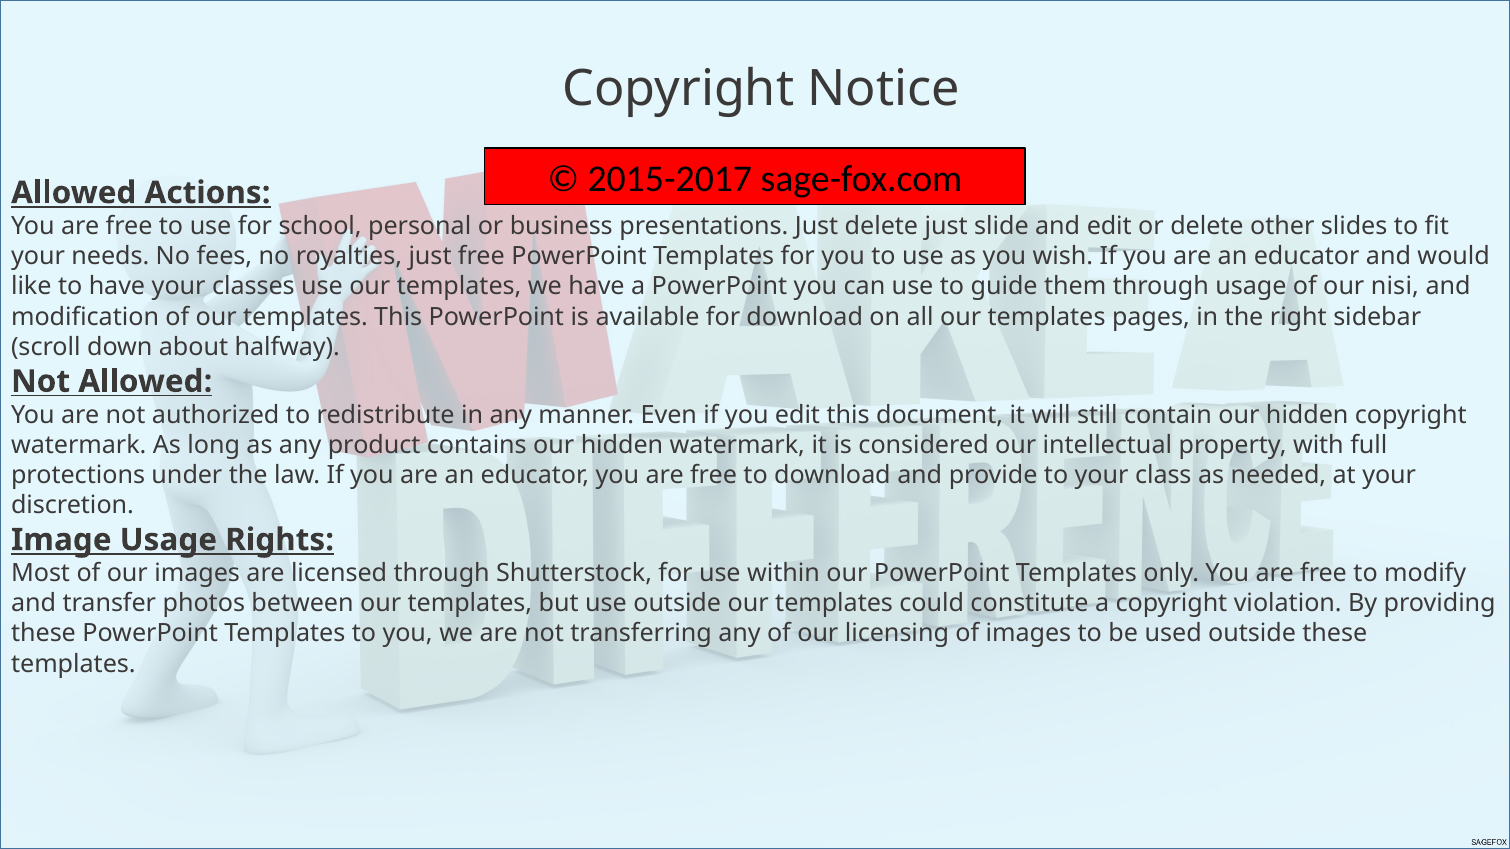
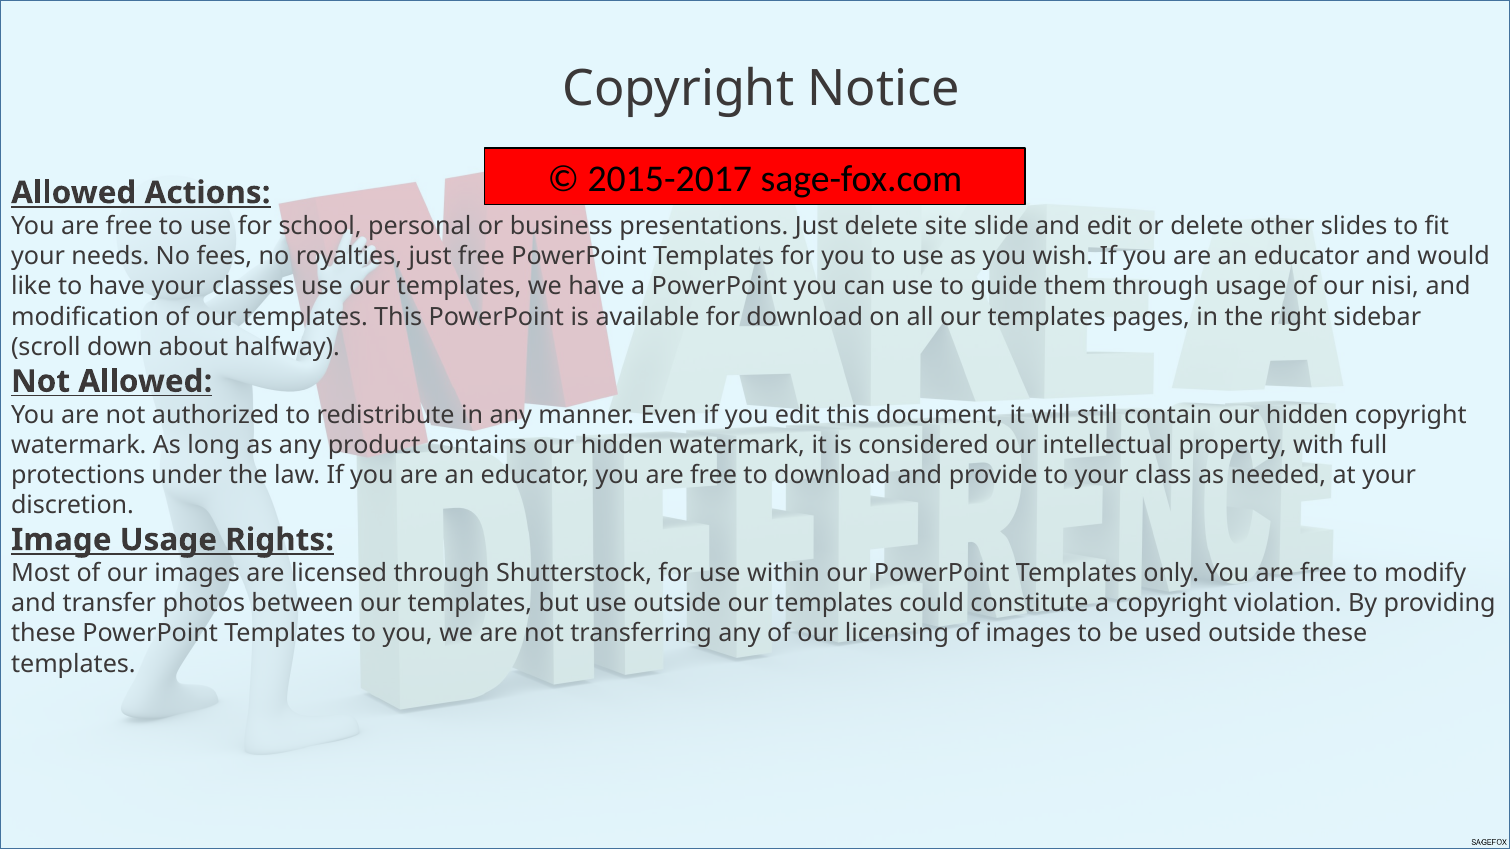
delete just: just -> site (946, 226)
